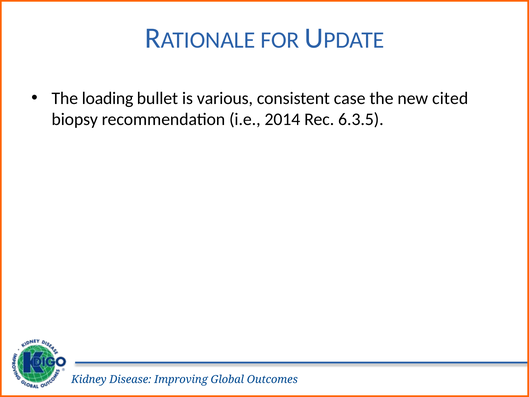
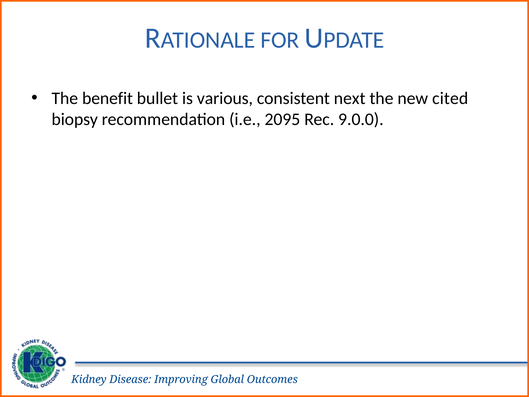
loading: loading -> benefit (108, 98)
case: case -> next (350, 98)
2014: 2014 -> 2095 (282, 119)
6.3.5: 6.3.5 -> 9.0.0 (361, 119)
